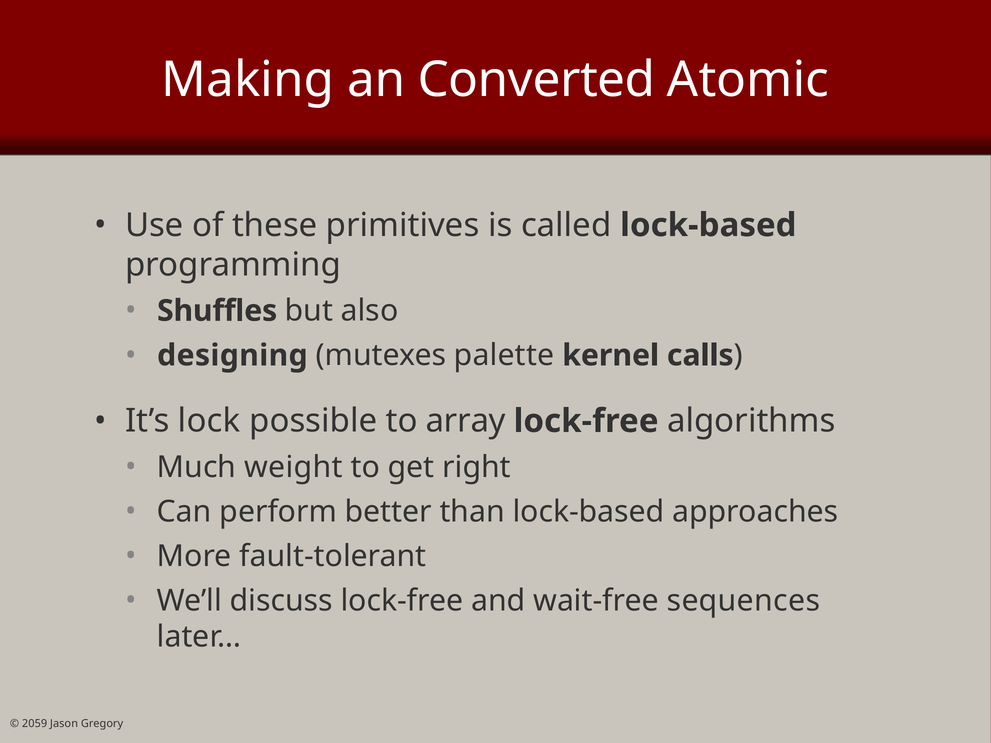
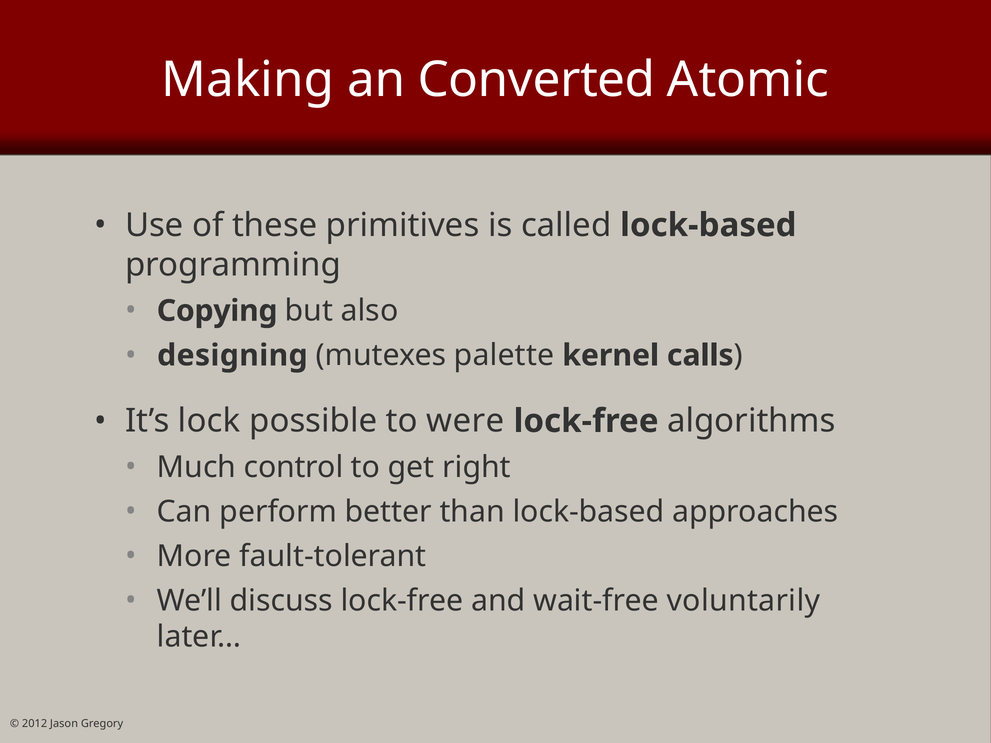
Shuffles: Shuffles -> Copying (217, 311)
array: array -> were (465, 421)
weight: weight -> control (294, 467)
sequences: sequences -> voluntarily (743, 601)
2059: 2059 -> 2012 (35, 724)
